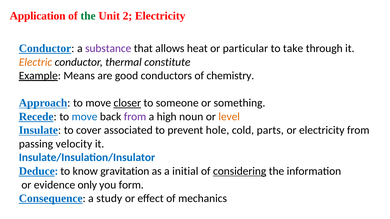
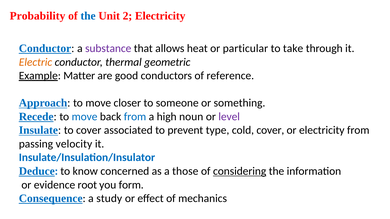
Application: Application -> Probability (38, 16)
the colour: green -> blue (88, 16)
constitute: constitute -> geometric (167, 62)
Means: Means -> Matter (79, 76)
chemistry: chemistry -> reference (230, 76)
closer underline: present -> none (127, 103)
from colour: purple -> blue (135, 117)
level colour: orange -> purple (229, 117)
hole: hole -> type (218, 130)
cold parts: parts -> cover (270, 130)
gravitation: gravitation -> concerned (125, 171)
initial: initial -> those (185, 171)
only: only -> root (87, 185)
